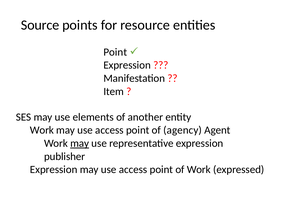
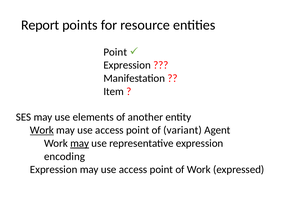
Source: Source -> Report (40, 25)
Work underline: none -> present (42, 130)
agency: agency -> variant (183, 130)
publisher: publisher -> encoding (65, 156)
